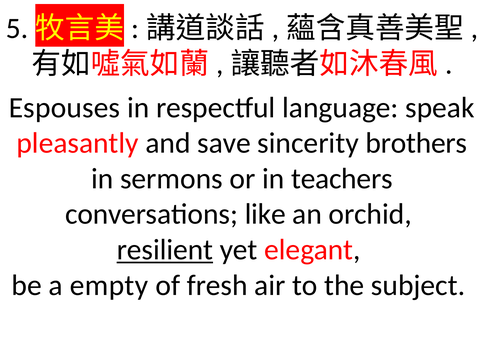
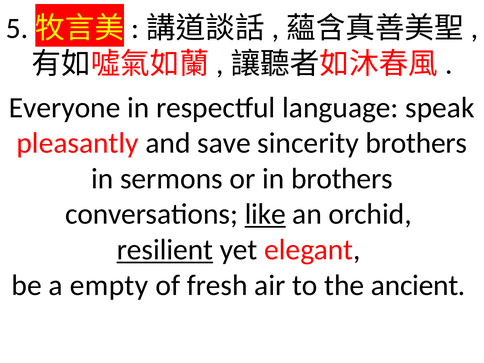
Espouses: Espouses -> Everyone (65, 108)
in teachers: teachers -> brothers (342, 179)
like underline: none -> present (265, 214)
subject: subject -> ancient (418, 285)
